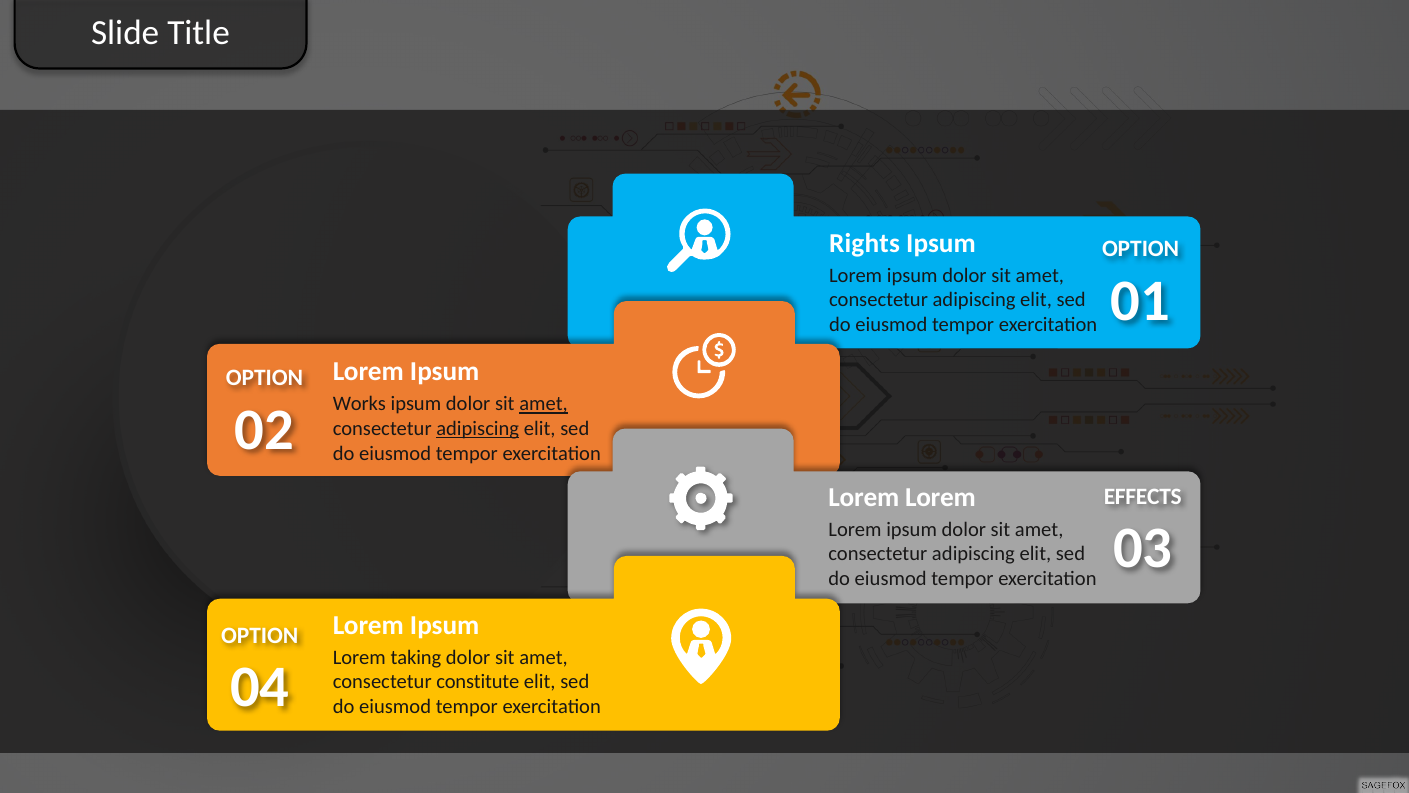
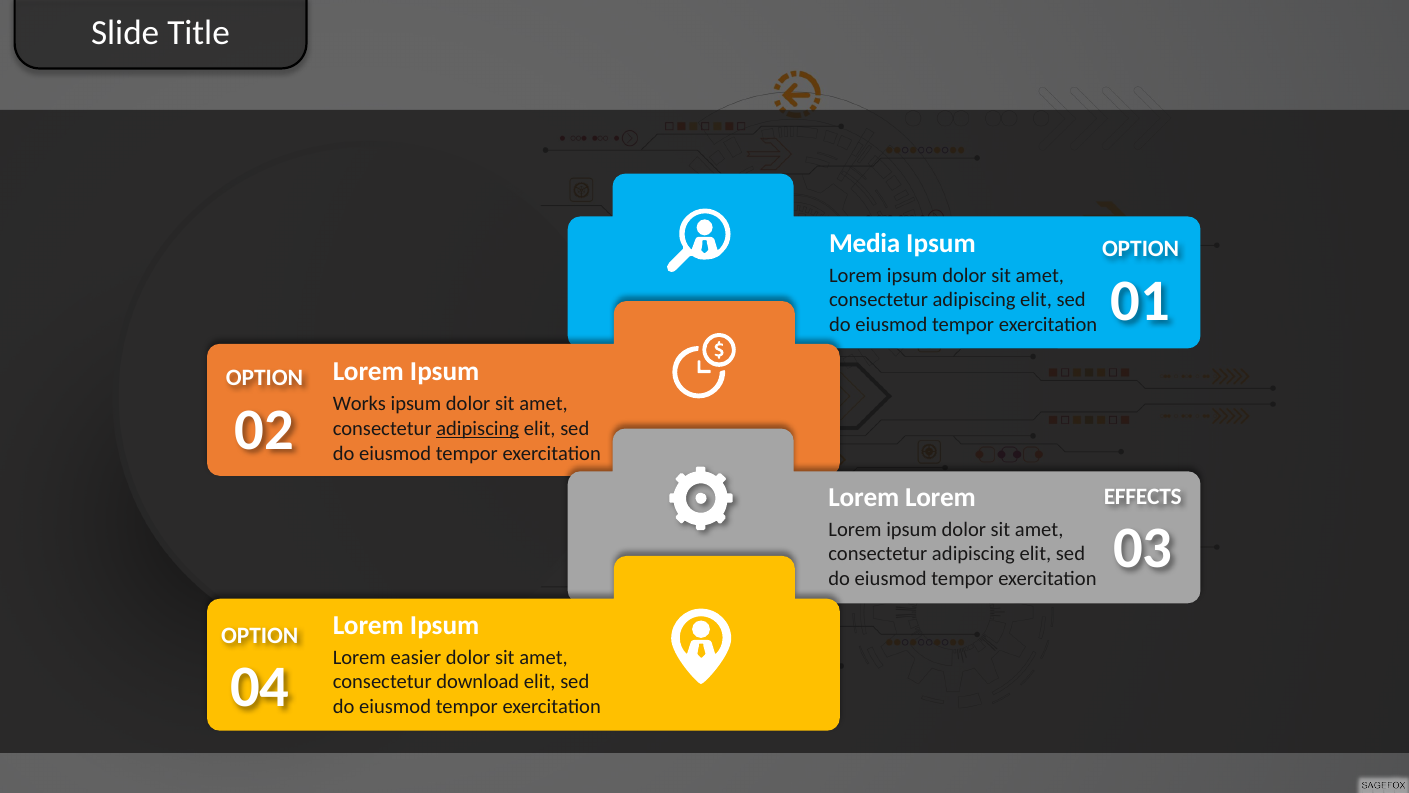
Rights: Rights -> Media (865, 243)
amet underline: present -> none (544, 404)
taking: taking -> easier (416, 657)
constitute: constitute -> download (478, 682)
